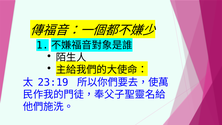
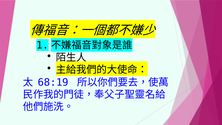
23:19: 23:19 -> 68:19 (53, 82)
